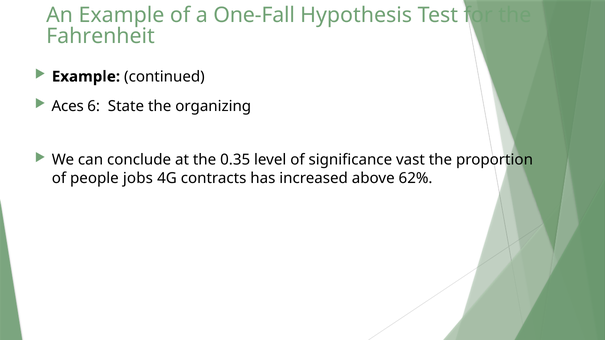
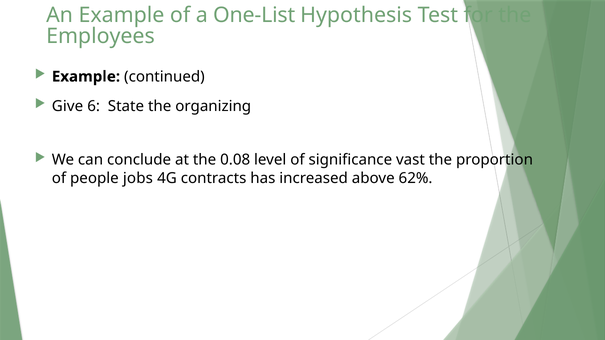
One-Fall: One-Fall -> One-List (254, 15)
Fahrenheit: Fahrenheit -> Employees (100, 36)
Aces: Aces -> Give (68, 106)
0.35: 0.35 -> 0.08 (235, 160)
